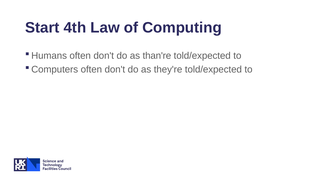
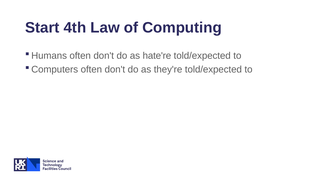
than're: than're -> hate're (157, 56)
